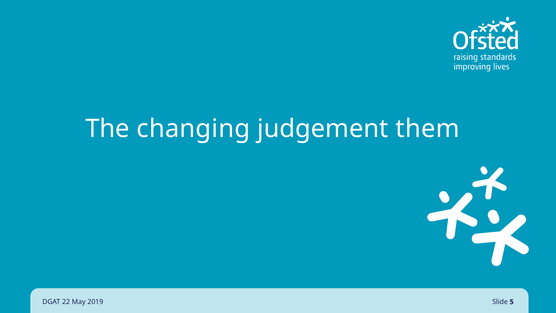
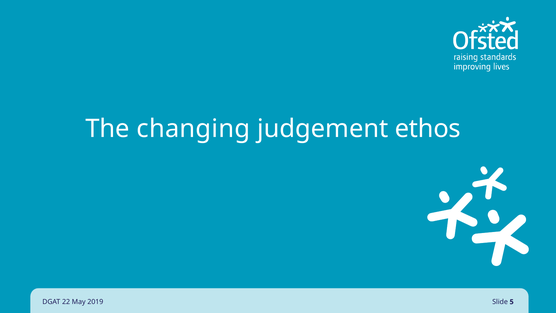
them: them -> ethos (428, 129)
